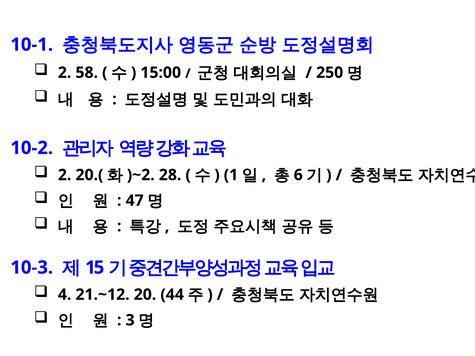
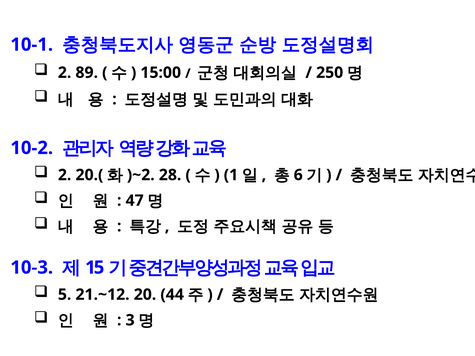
58: 58 -> 89 (87, 73)
4: 4 -> 5 (65, 295)
